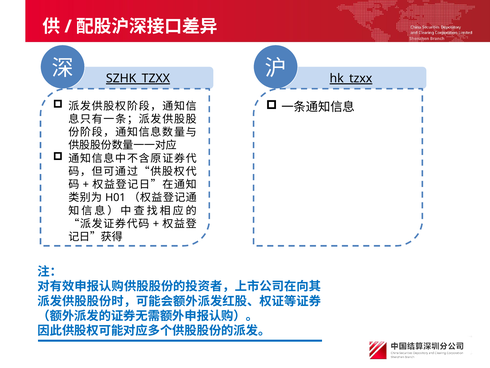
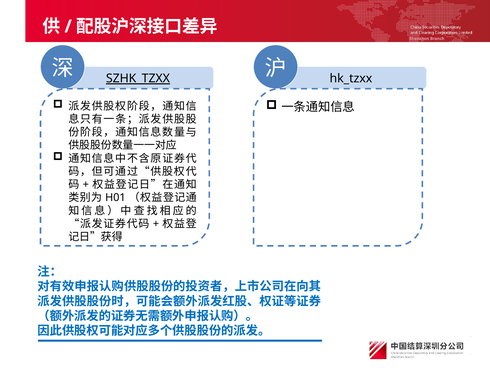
hk_tzxx underline: present -> none (351, 78)
